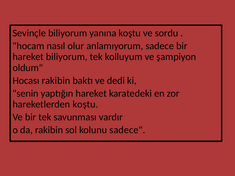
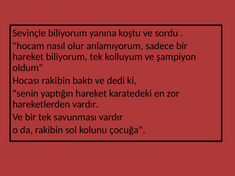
hareketlerden koştu: koştu -> vardır (85, 104)
kolunu sadece: sadece -> çocuğa (127, 130)
